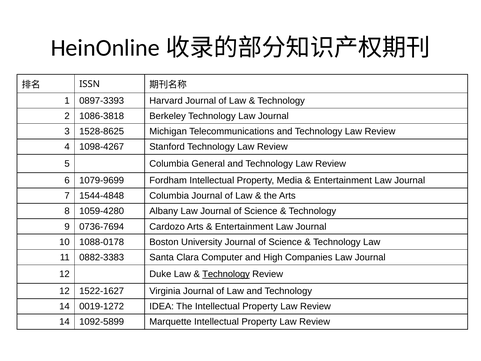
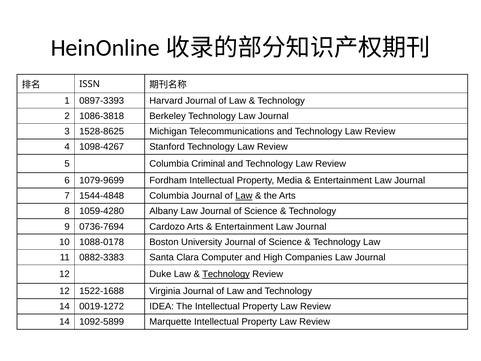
General: General -> Criminal (208, 164)
Law underline: none -> present (244, 196)
1522-1627: 1522-1627 -> 1522-1688 (102, 291)
